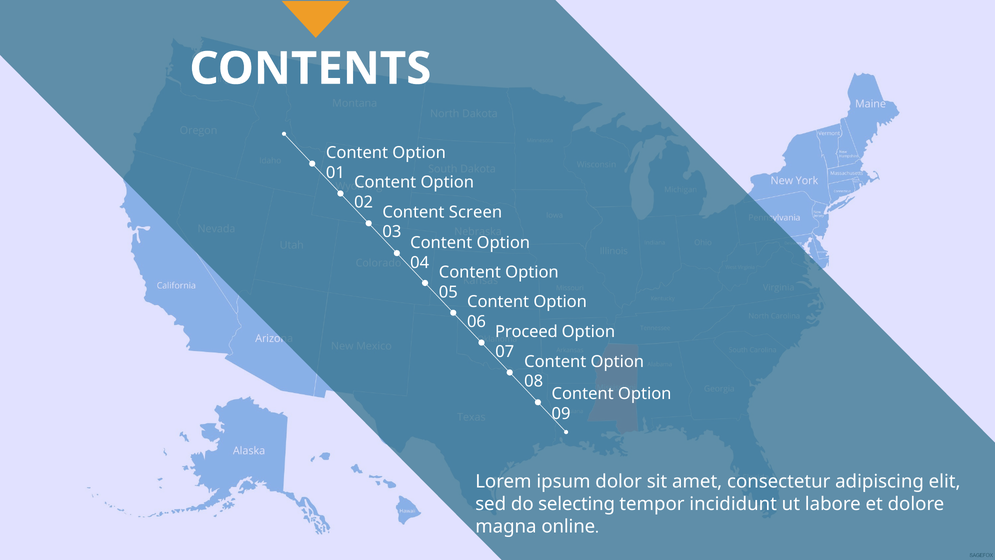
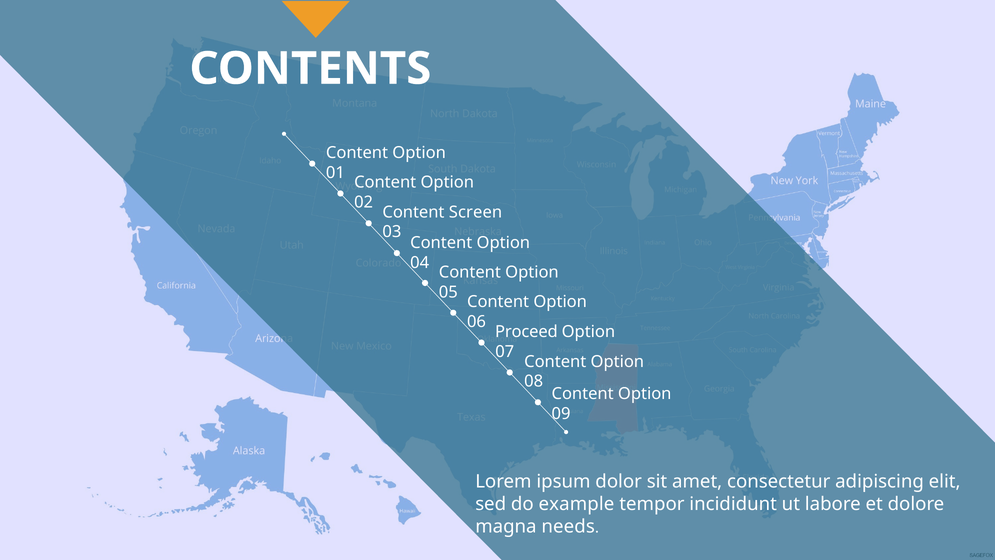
selecting: selecting -> example (576, 504)
online: online -> needs (568, 526)
